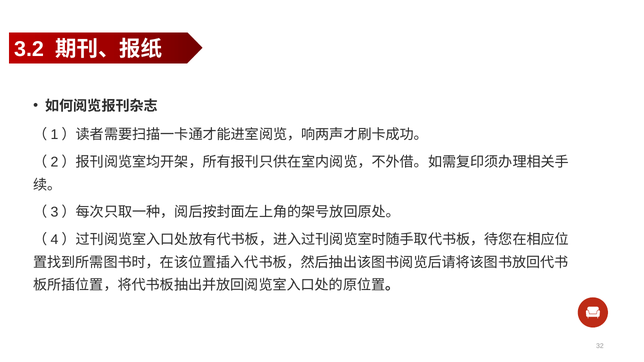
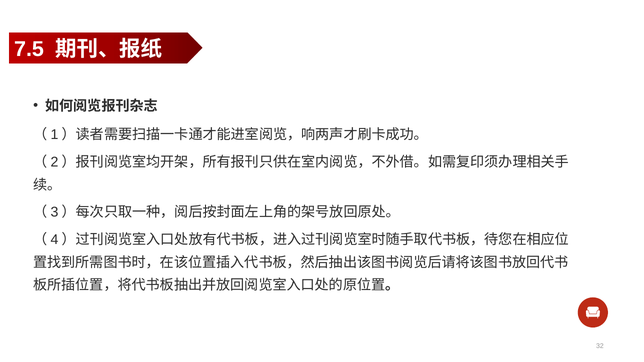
3.2: 3.2 -> 7.5 (29, 49)
